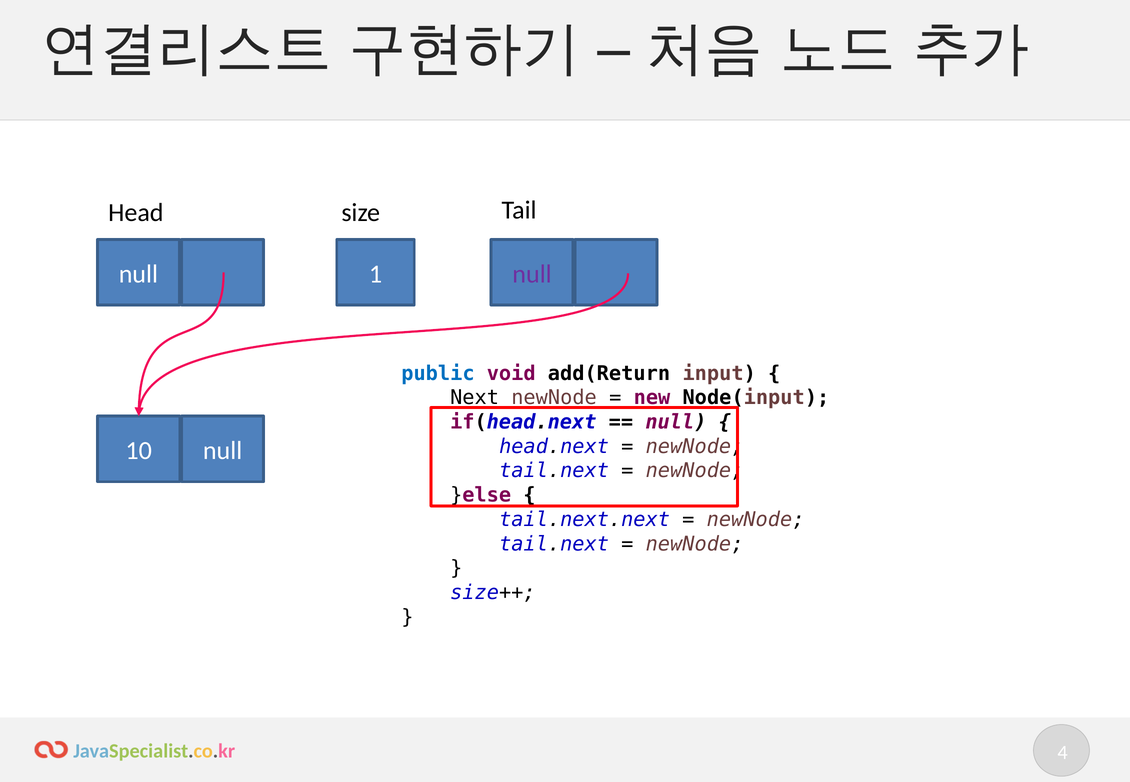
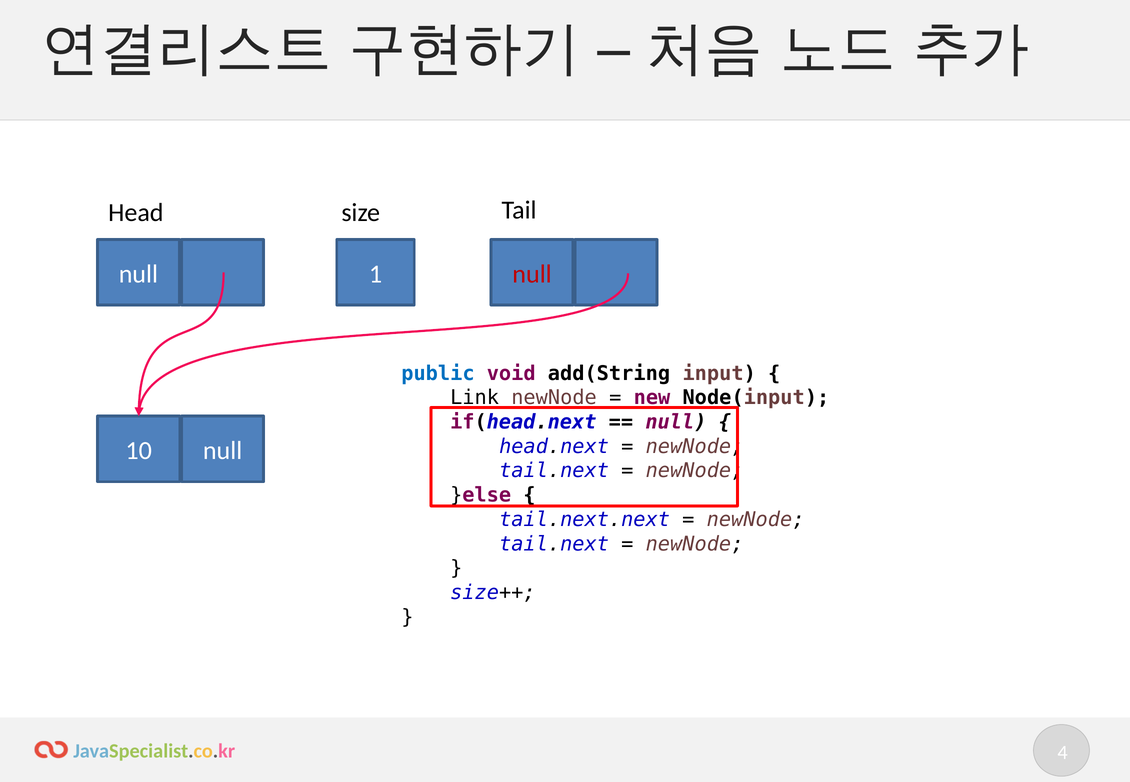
null colour: purple -> red (532, 274)
add(Return: add(Return -> add(String (609, 374)
Next: Next -> Link (475, 398)
